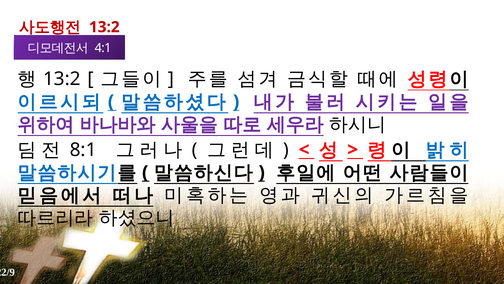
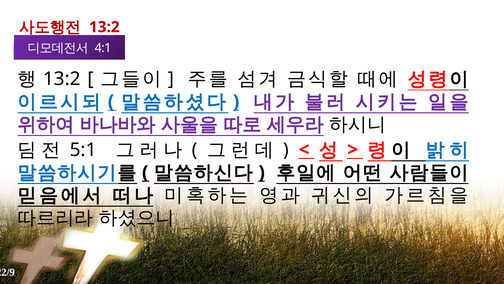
8:1: 8:1 -> 5:1 (83, 150)
